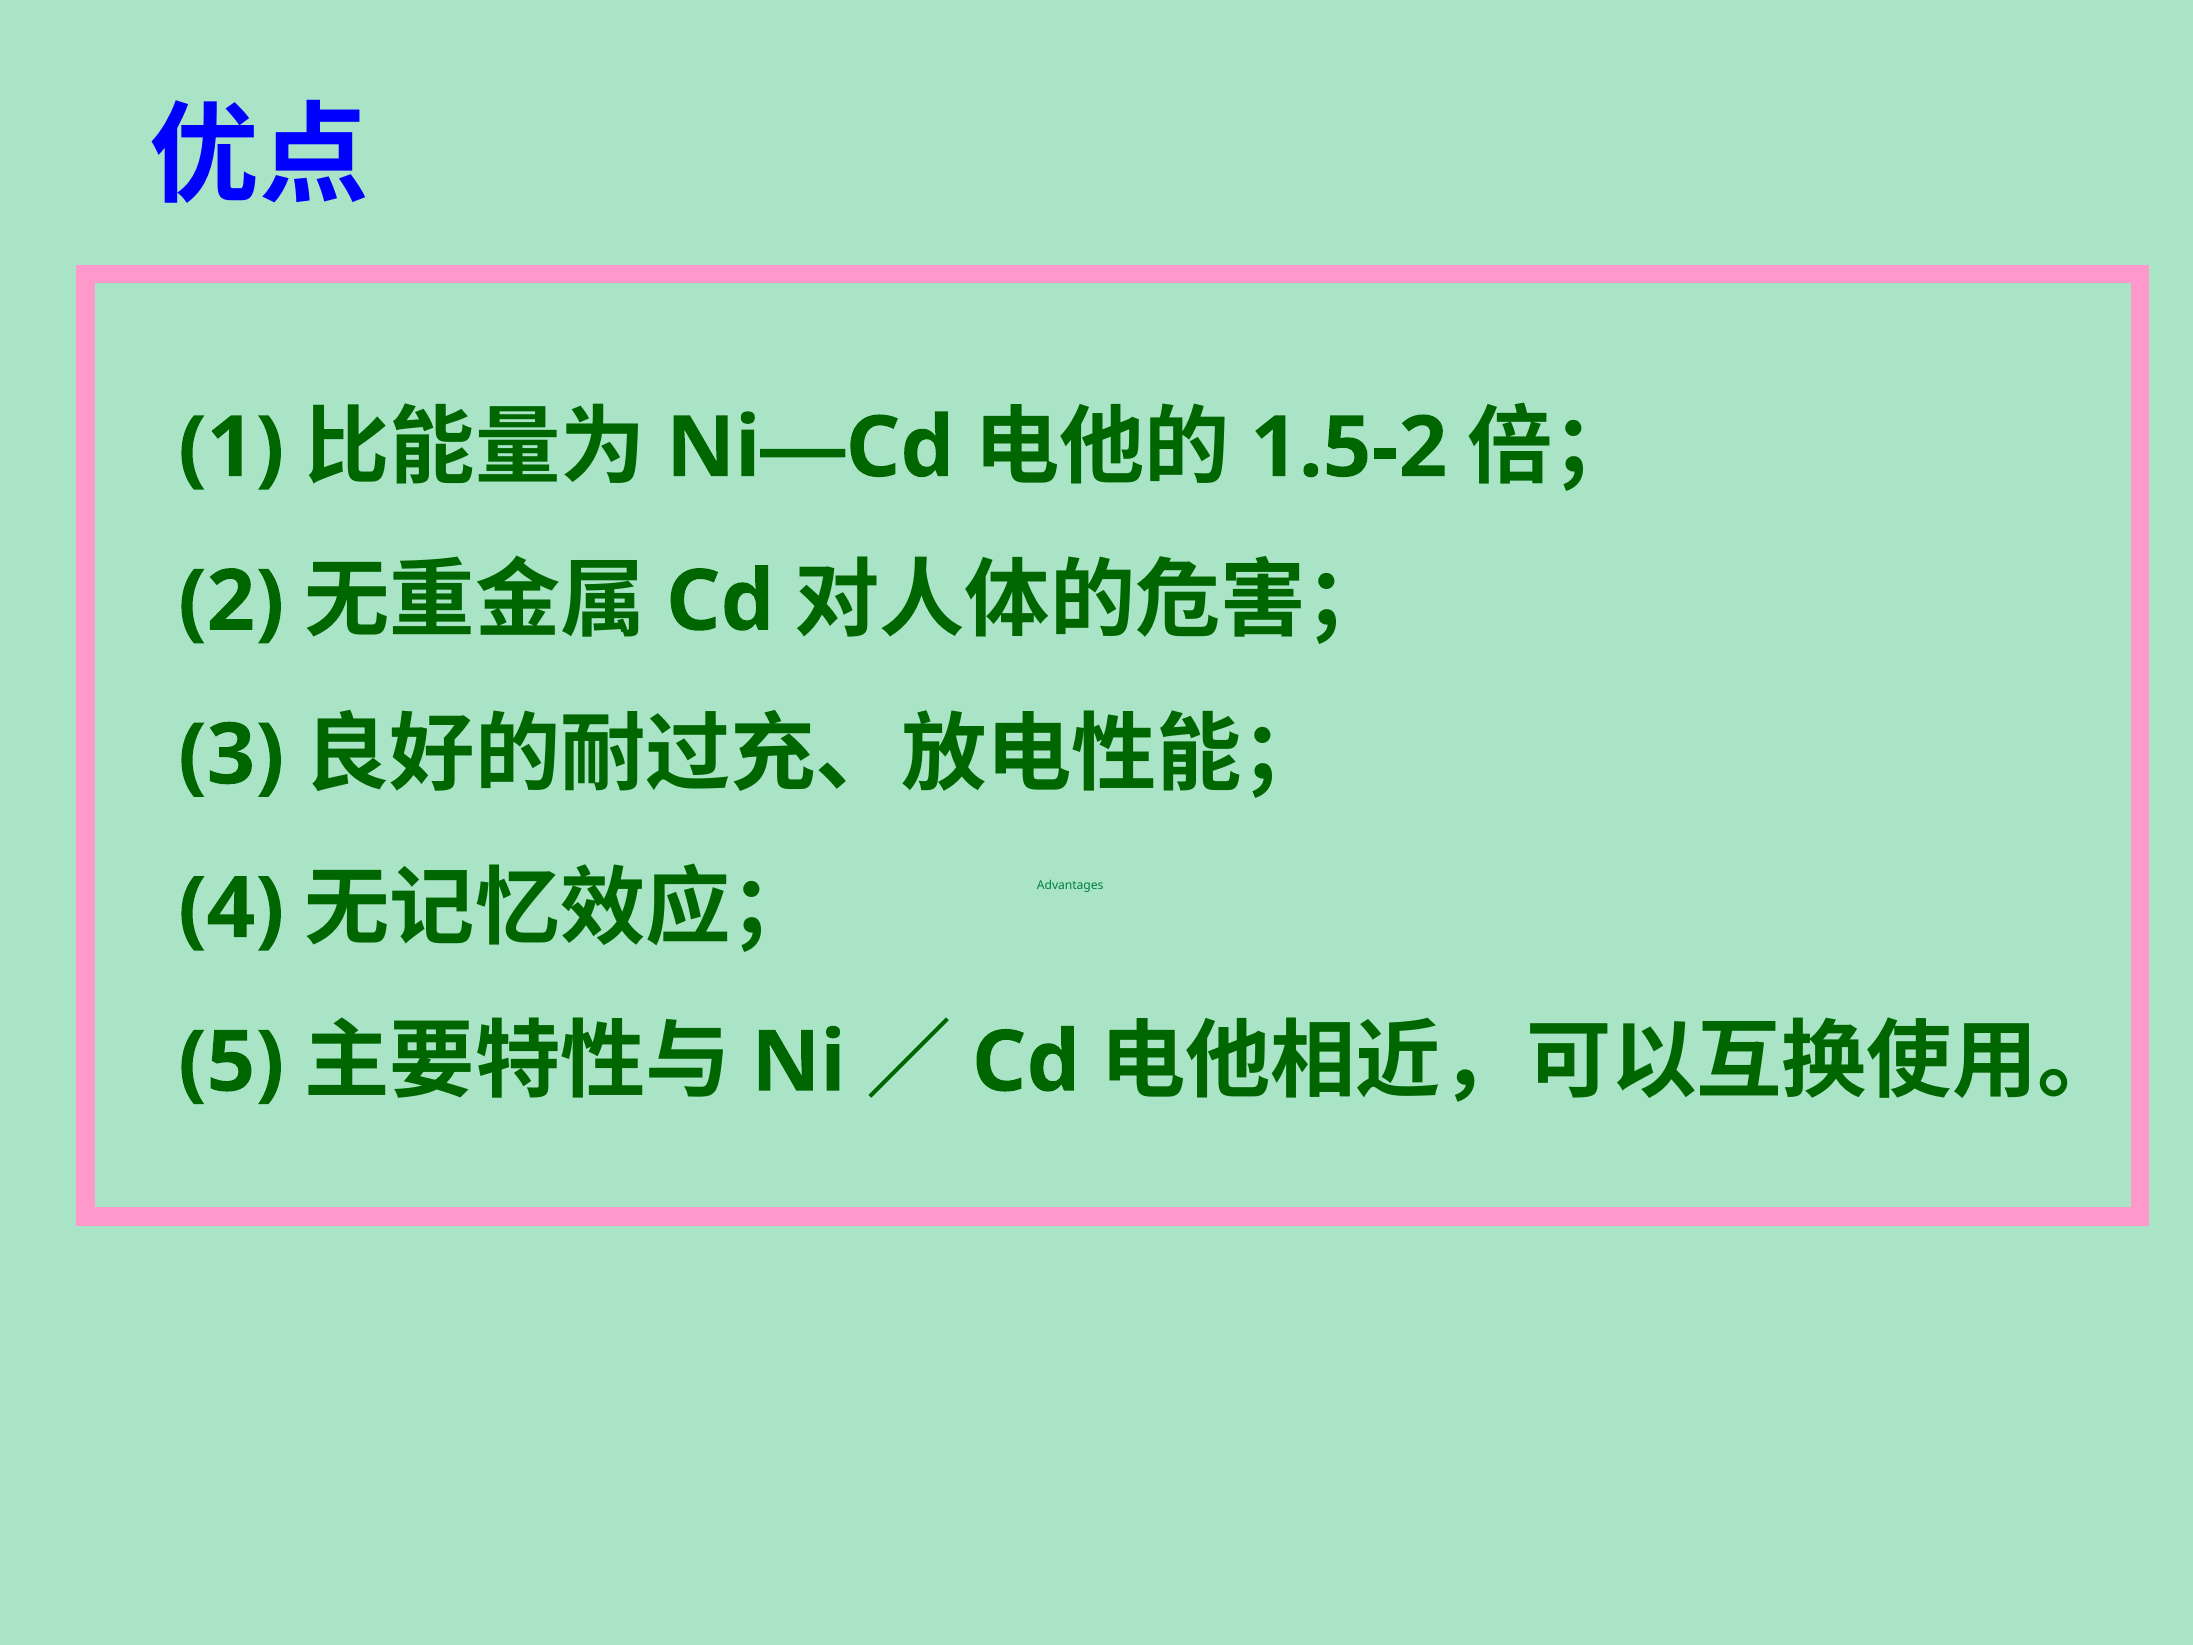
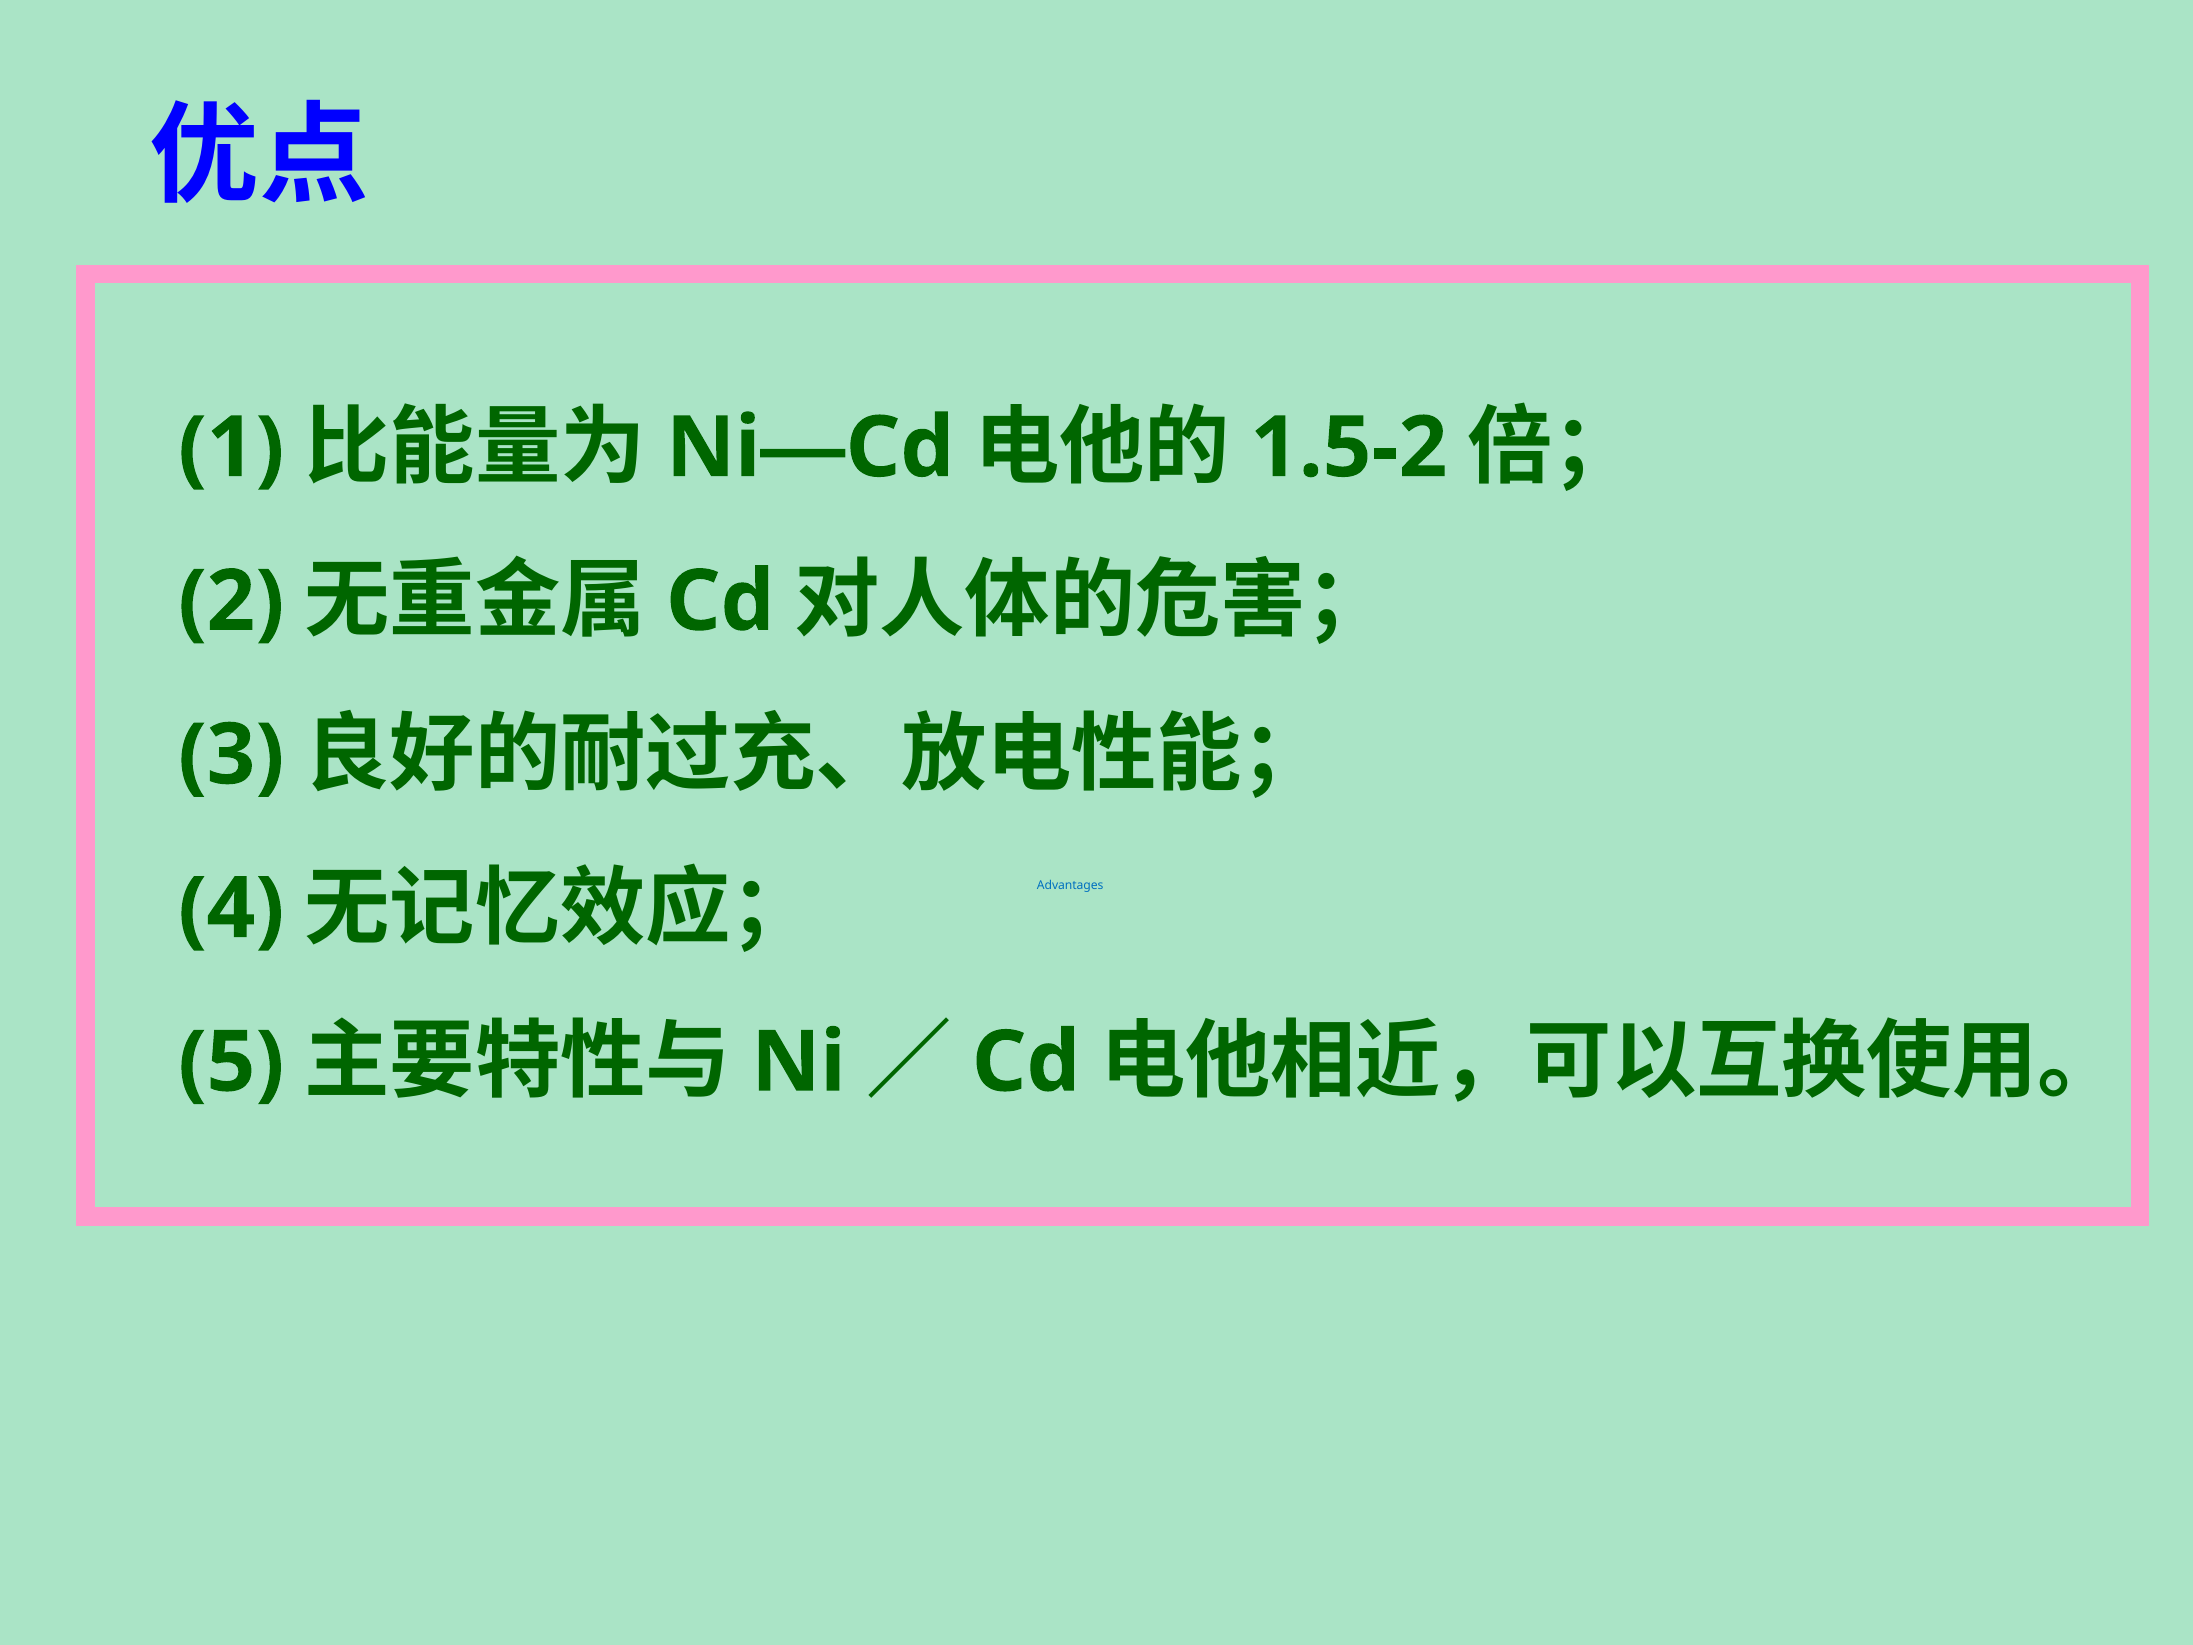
Advantages colour: green -> blue (1070, 885)
